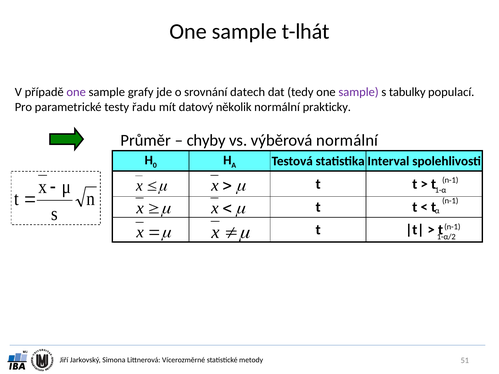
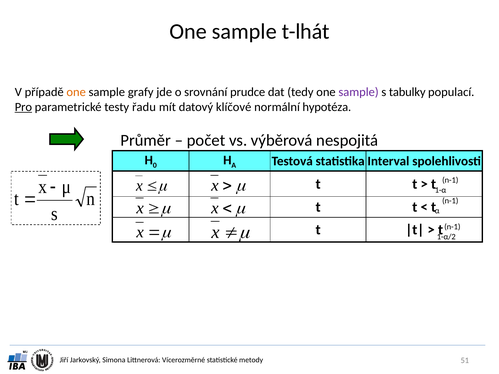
one colour: purple -> orange (76, 92)
datech: datech -> prudce (248, 92)
Pro underline: none -> present (23, 107)
několik: několik -> klíčové (234, 107)
prakticky: prakticky -> hypotéza (327, 107)
chyby: chyby -> počet (206, 140)
výběrová normální: normální -> nespojitá (347, 140)
